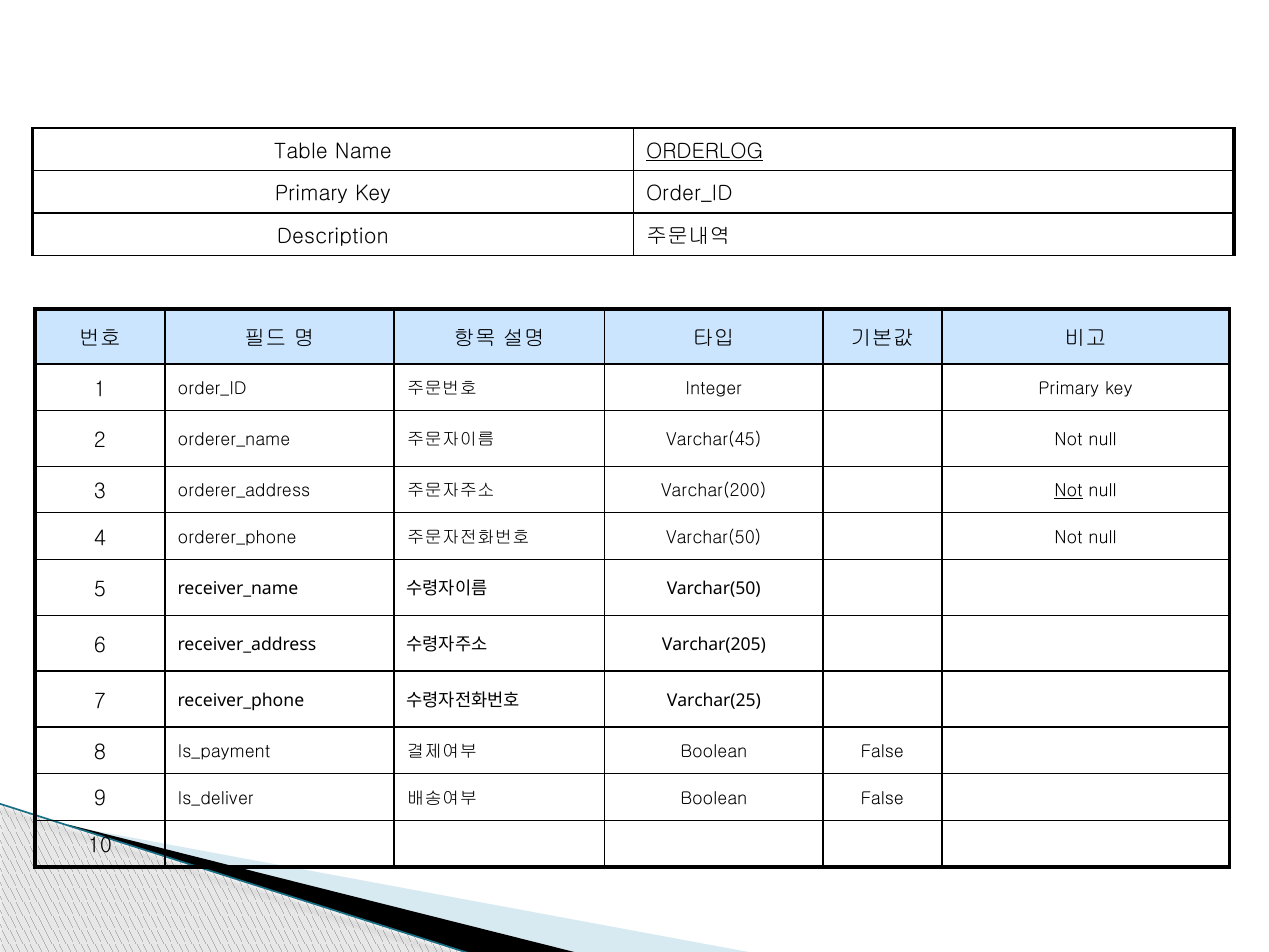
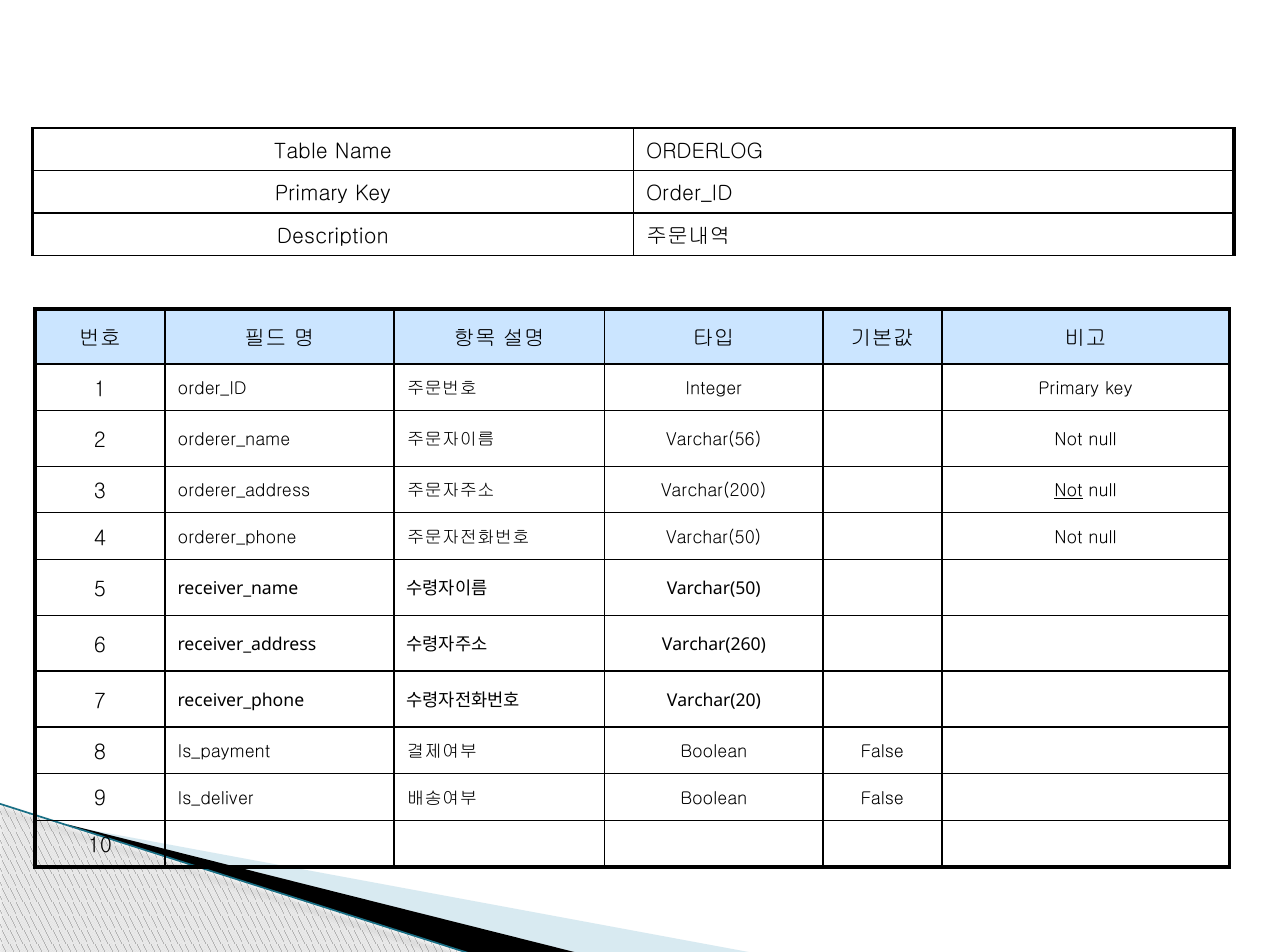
ORDERLOG underline: present -> none (704, 151)
Varchar(45: Varchar(45 -> Varchar(56 (714, 440)
Varchar(205: Varchar(205 -> Varchar(260 (714, 644)
Varchar(25: Varchar(25 -> Varchar(20 (714, 700)
